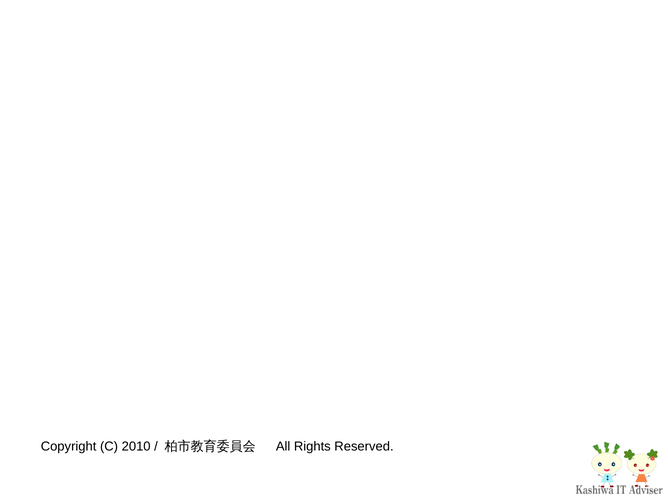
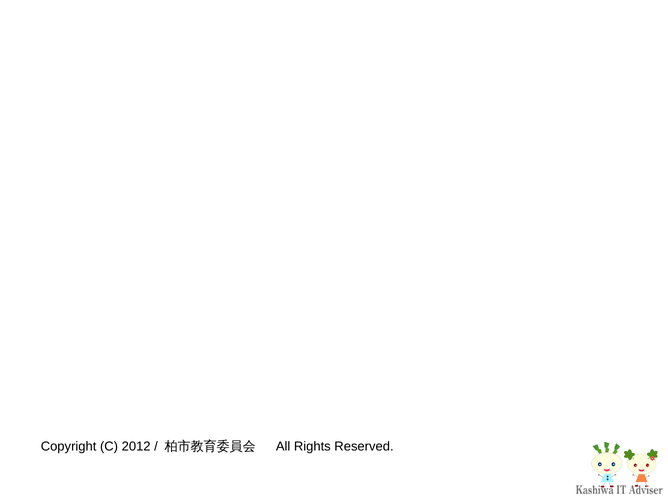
2010: 2010 -> 2012 (136, 447)
